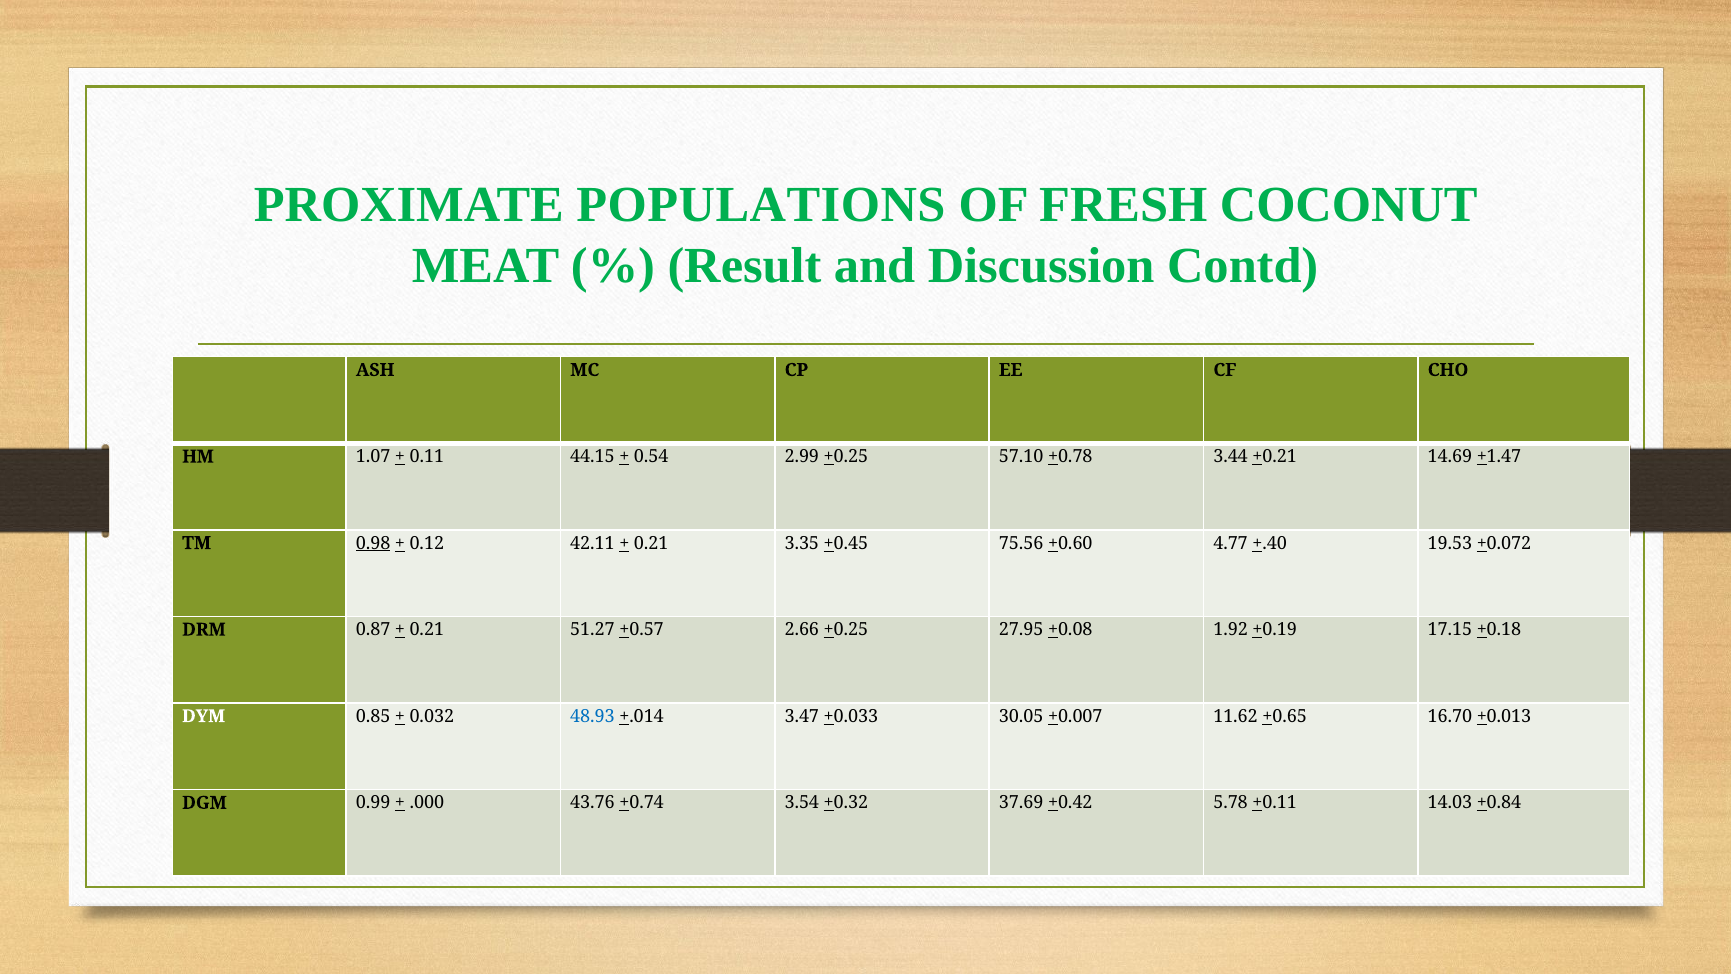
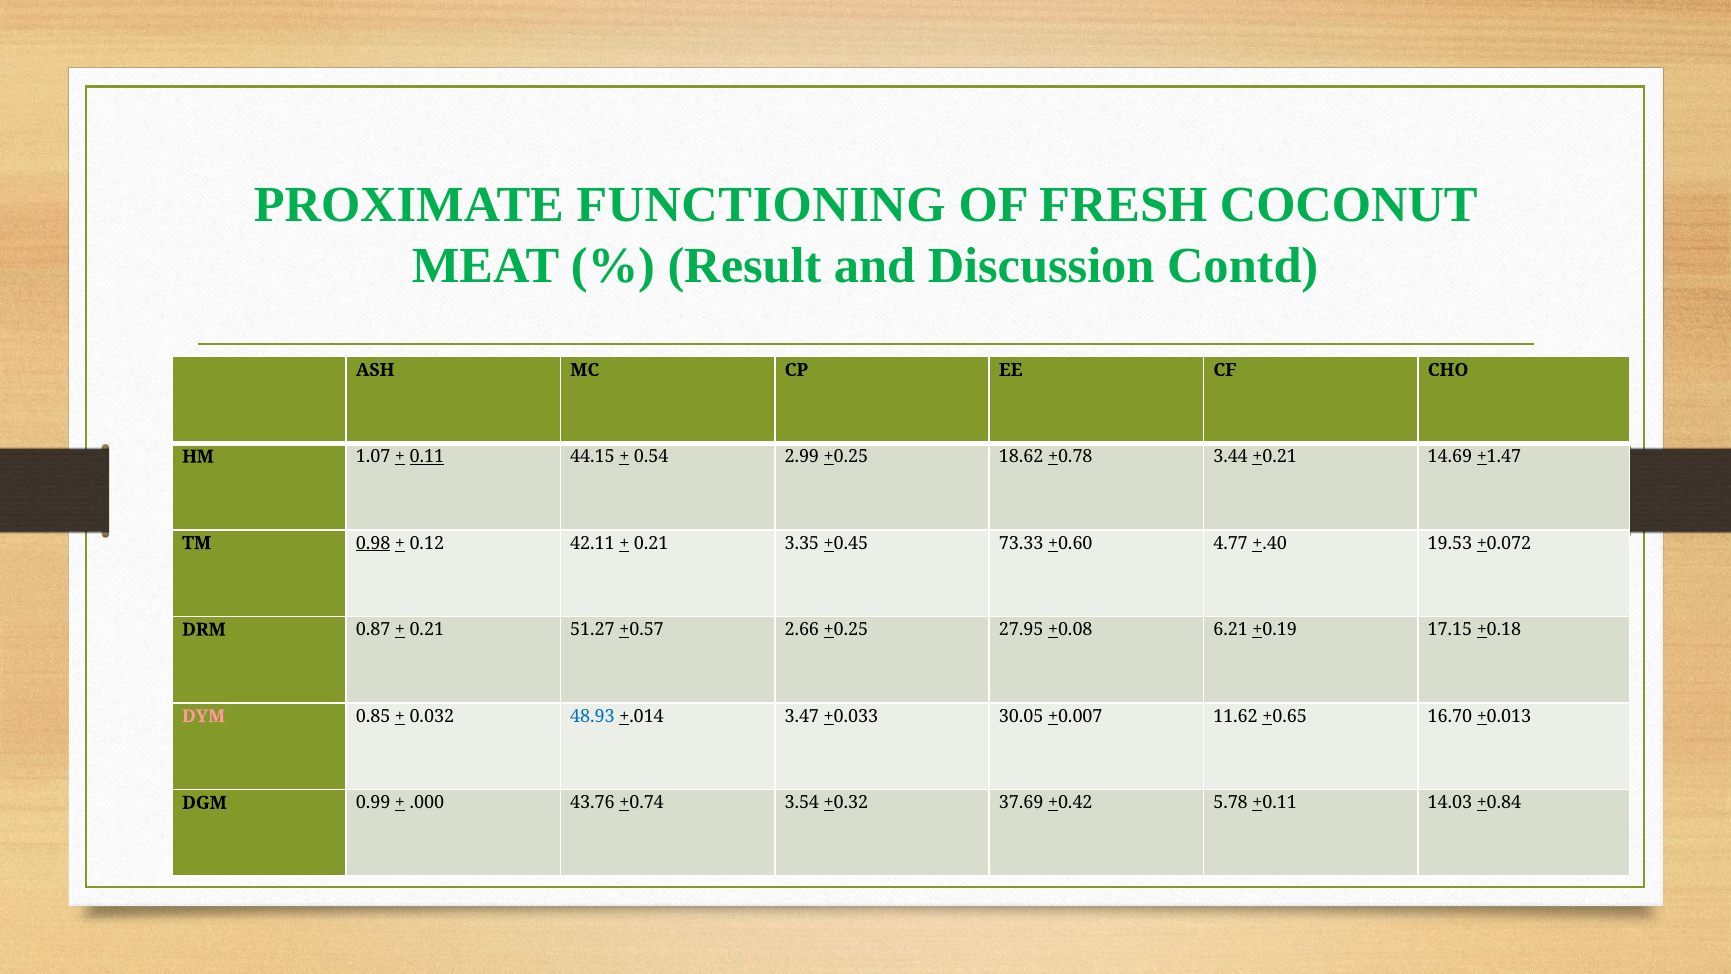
POPULATIONS: POPULATIONS -> FUNCTIONING (761, 205)
0.11 underline: none -> present (427, 456)
57.10: 57.10 -> 18.62 (1021, 456)
75.56: 75.56 -> 73.33 (1021, 543)
1.92: 1.92 -> 6.21 (1231, 629)
DYM colour: white -> pink (204, 716)
